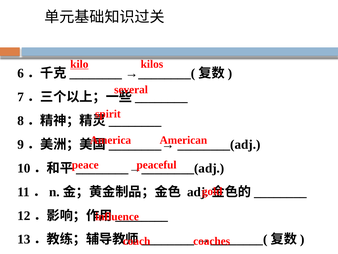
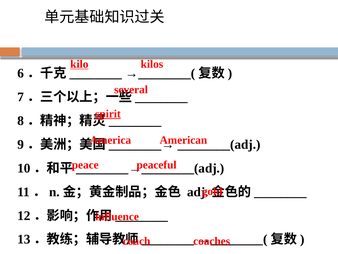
spirit underline: none -> present (108, 114)
